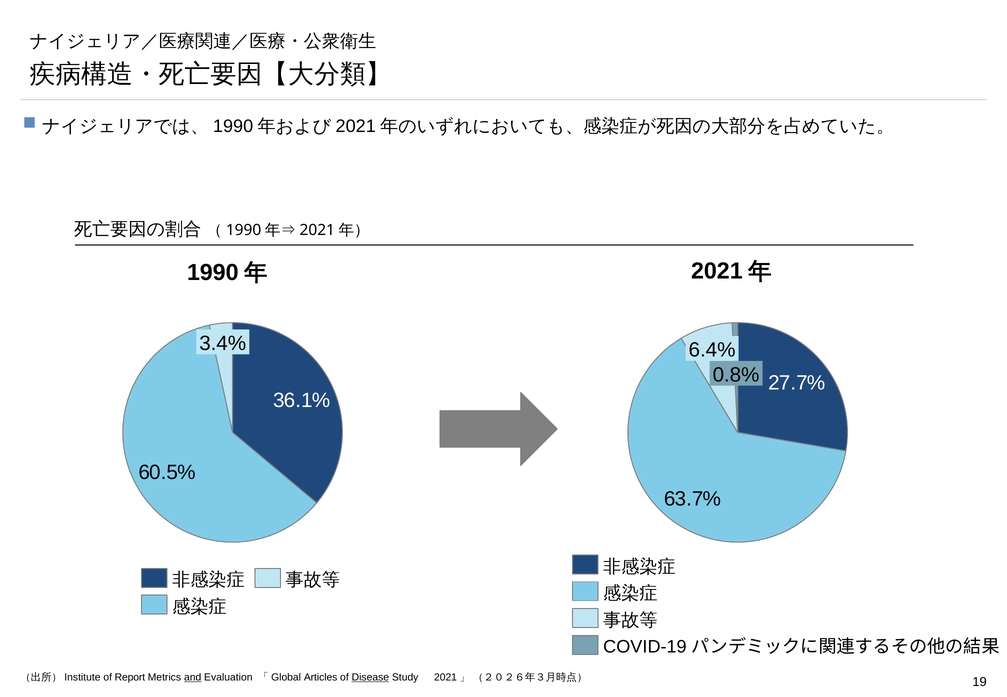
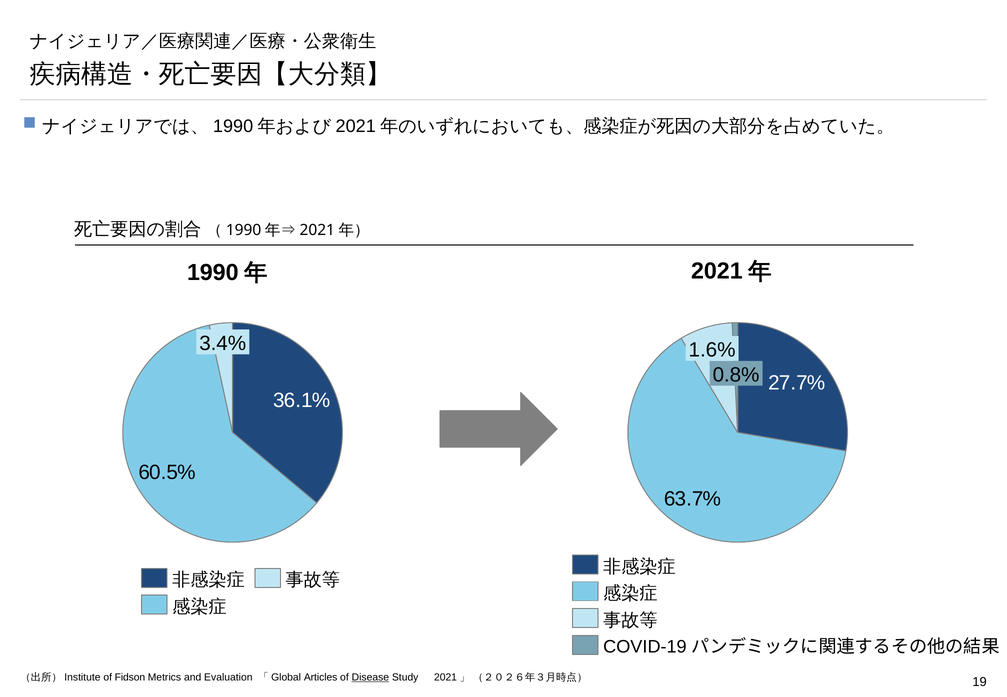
6.4%: 6.4% -> 1.6% (712, 350)
Report: Report -> Fidson (130, 678)
and underline: present -> none (193, 678)
